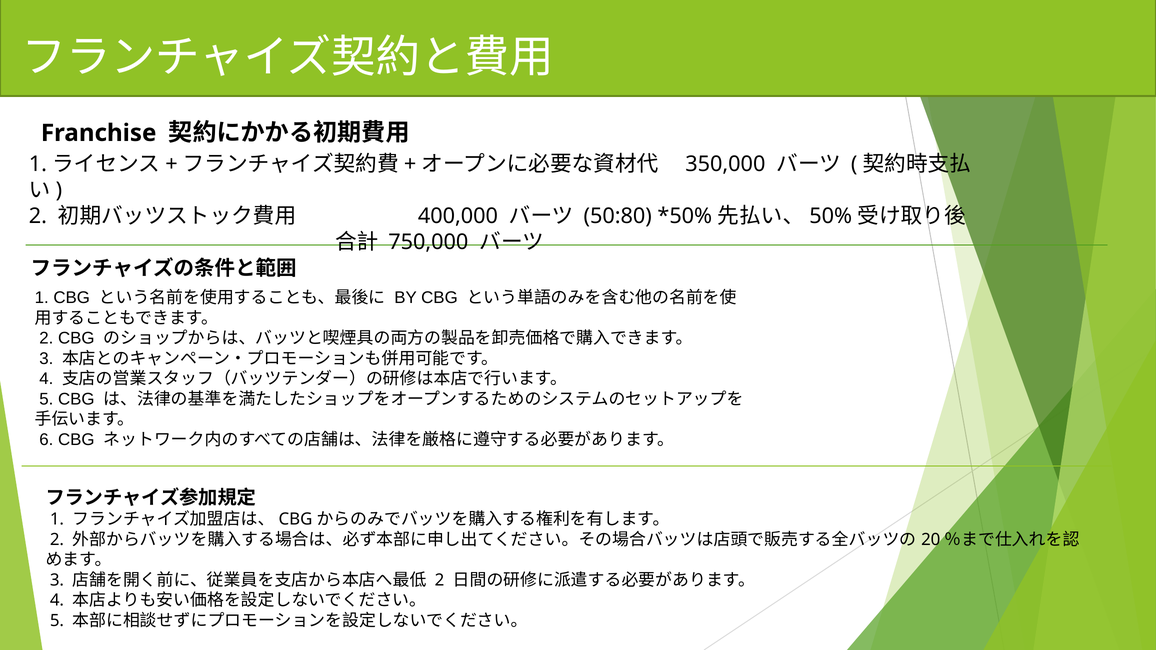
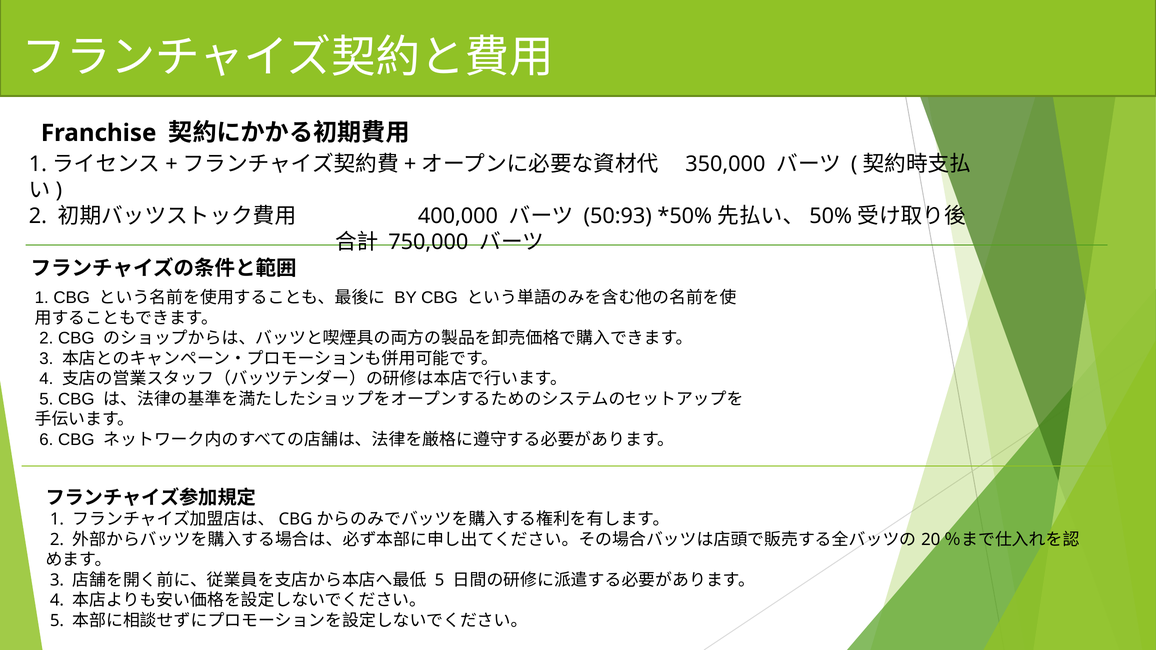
50:80: 50:80 -> 50:93 (618, 216)
2: 2 -> 5 (439, 580)
